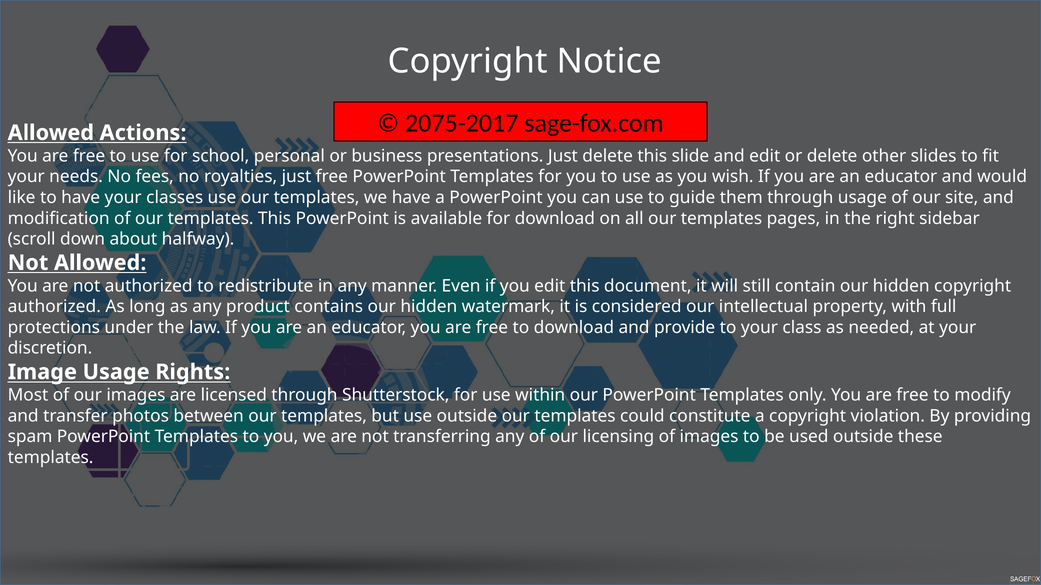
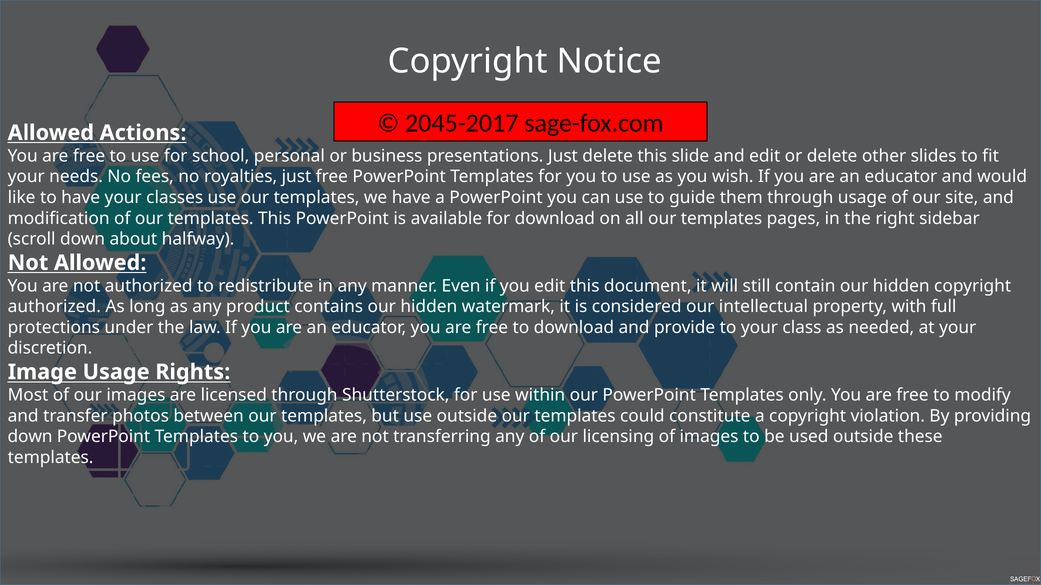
2075-2017: 2075-2017 -> 2045-2017 (462, 124)
spam: spam -> down (30, 437)
